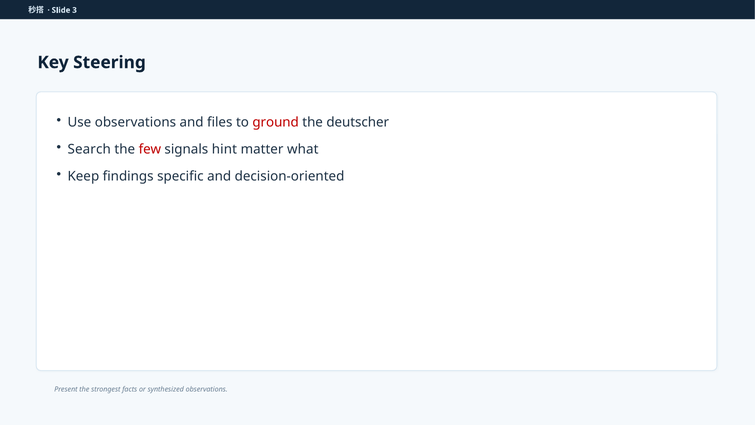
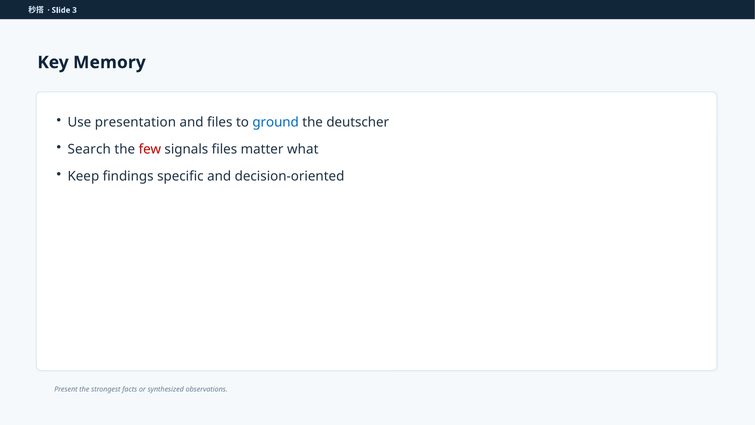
Steering: Steering -> Memory (109, 62)
Use observations: observations -> presentation (135, 122)
ground colour: red -> blue (276, 122)
signals hint: hint -> files (224, 149)
